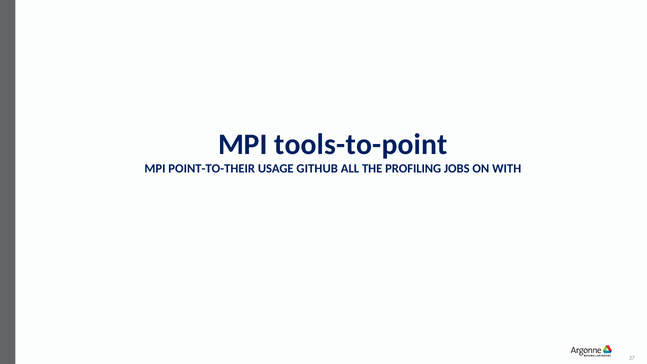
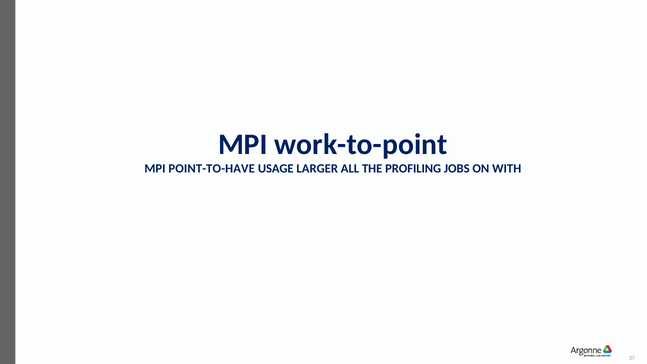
tools-to-point: tools-to-point -> work-to-point (361, 144)
POINT-TO-THEIR: POINT-TO-THEIR -> POINT-TO-HAVE (212, 168)
GITHUB: GITHUB -> LARGER (317, 168)
